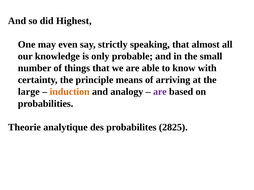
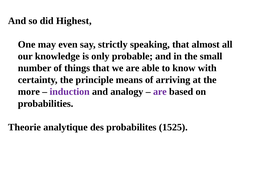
large: large -> more (29, 92)
induction colour: orange -> purple (70, 92)
2825: 2825 -> 1525 (173, 128)
